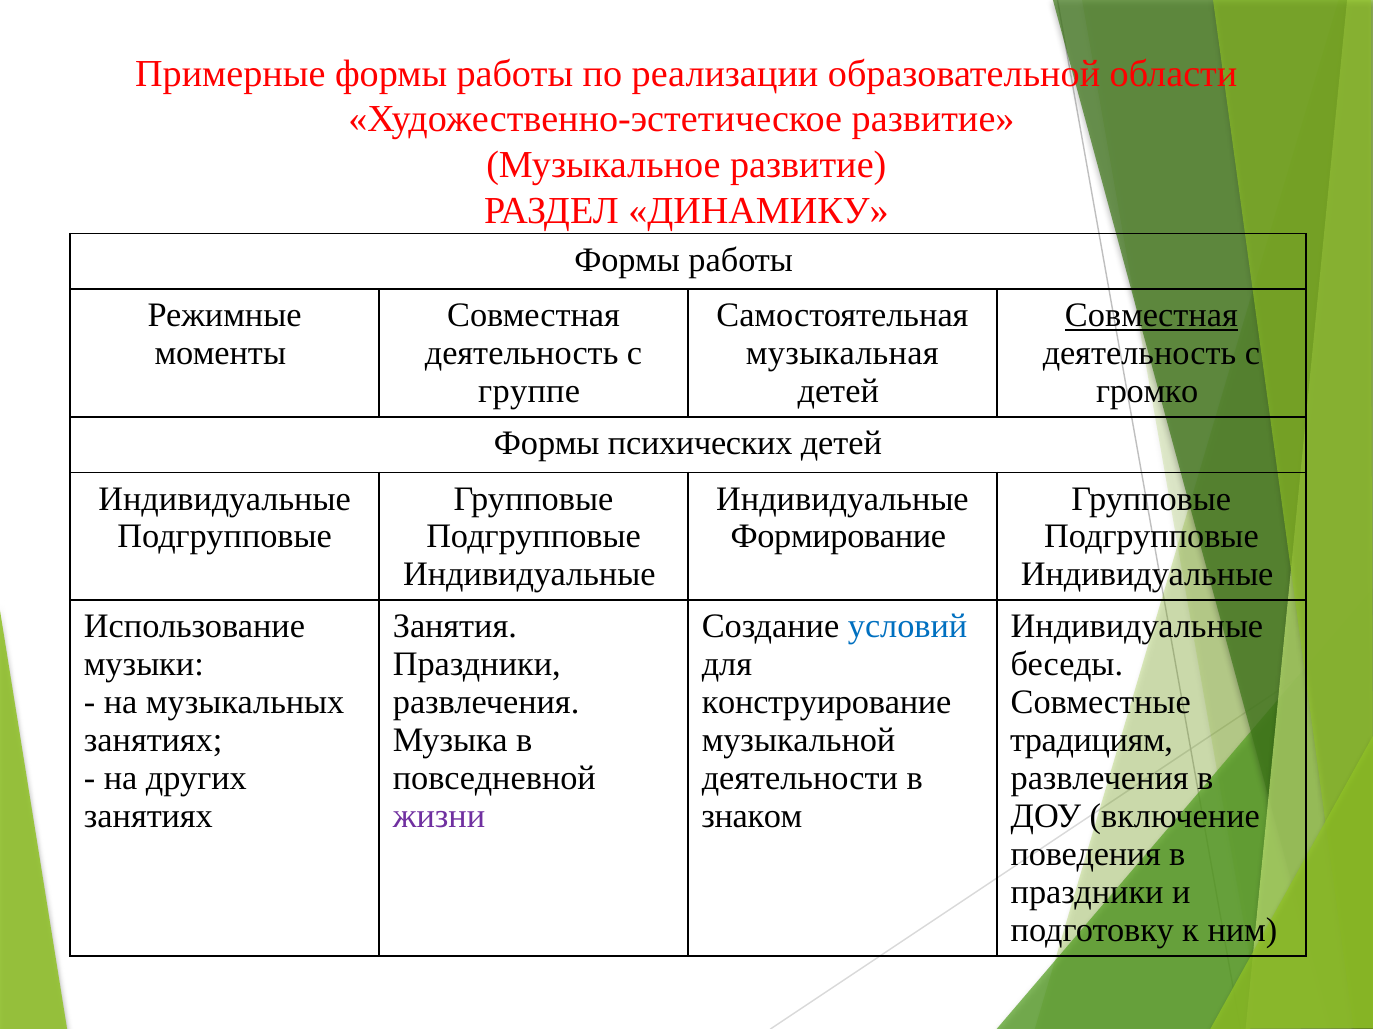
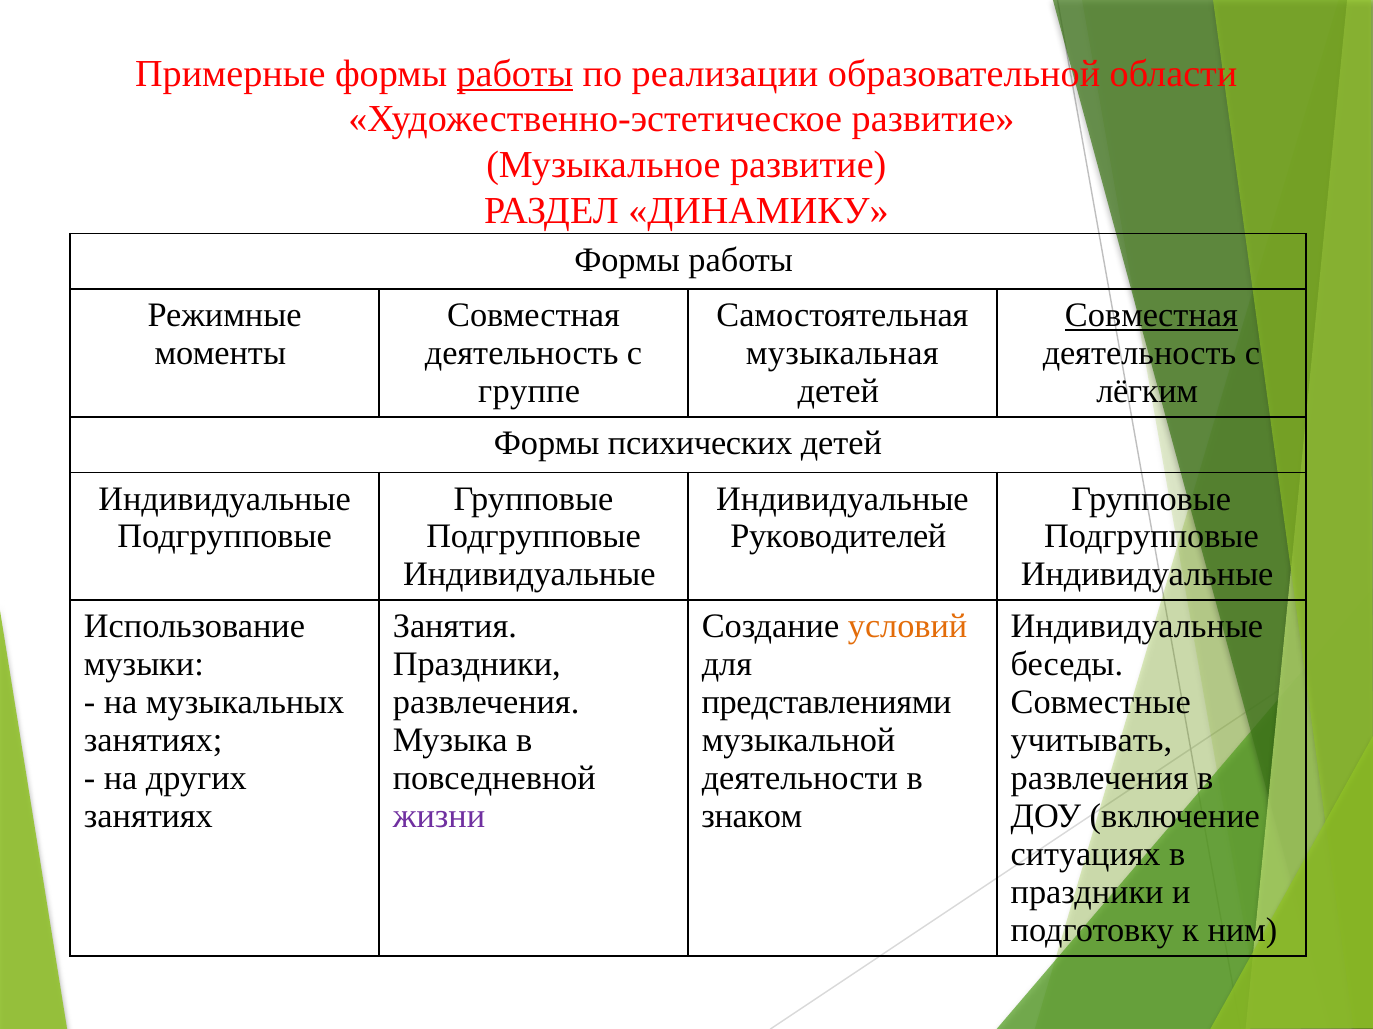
работы underline: none -> present (515, 74)
громко: громко -> лёгким (1147, 392)
Формирование: Формирование -> Руководителей (838, 537)
условий colour: blue -> orange (908, 627)
конструирование: конструирование -> представлениями (827, 703)
традициям: традициям -> учитывать (1091, 741)
поведения: поведения -> ситуациях (1086, 855)
